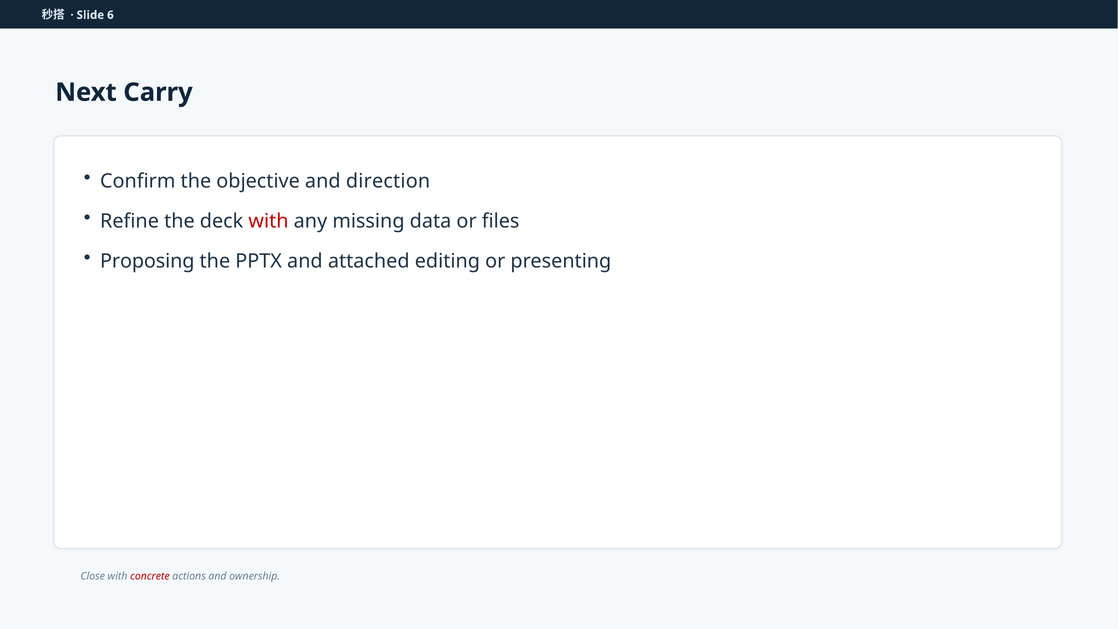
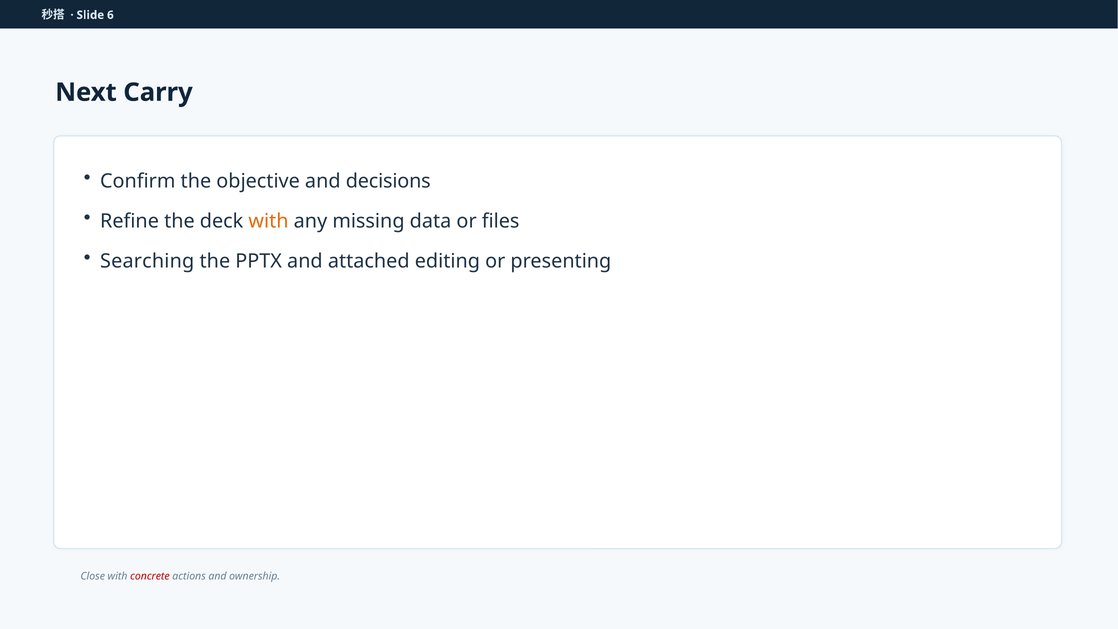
direction: direction -> decisions (388, 181)
with colour: red -> orange (269, 221)
Proposing: Proposing -> Searching (147, 261)
